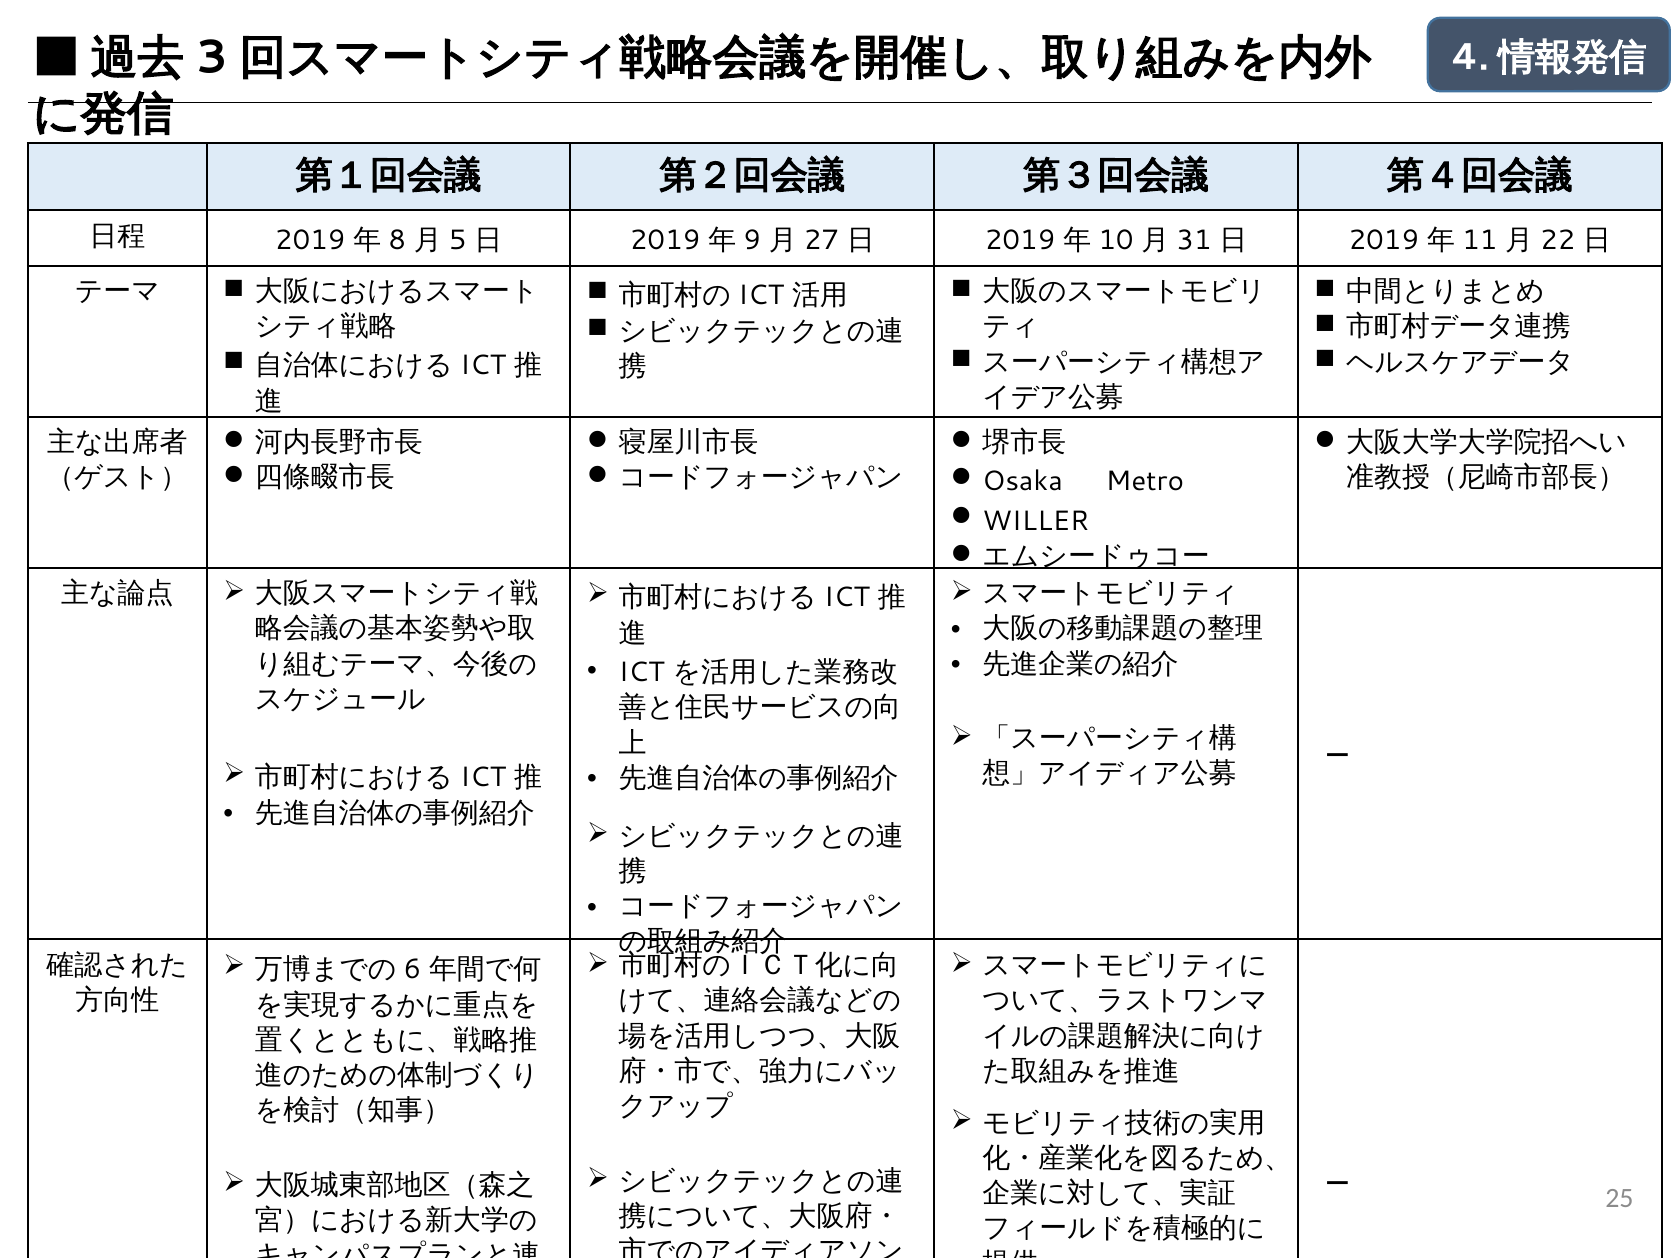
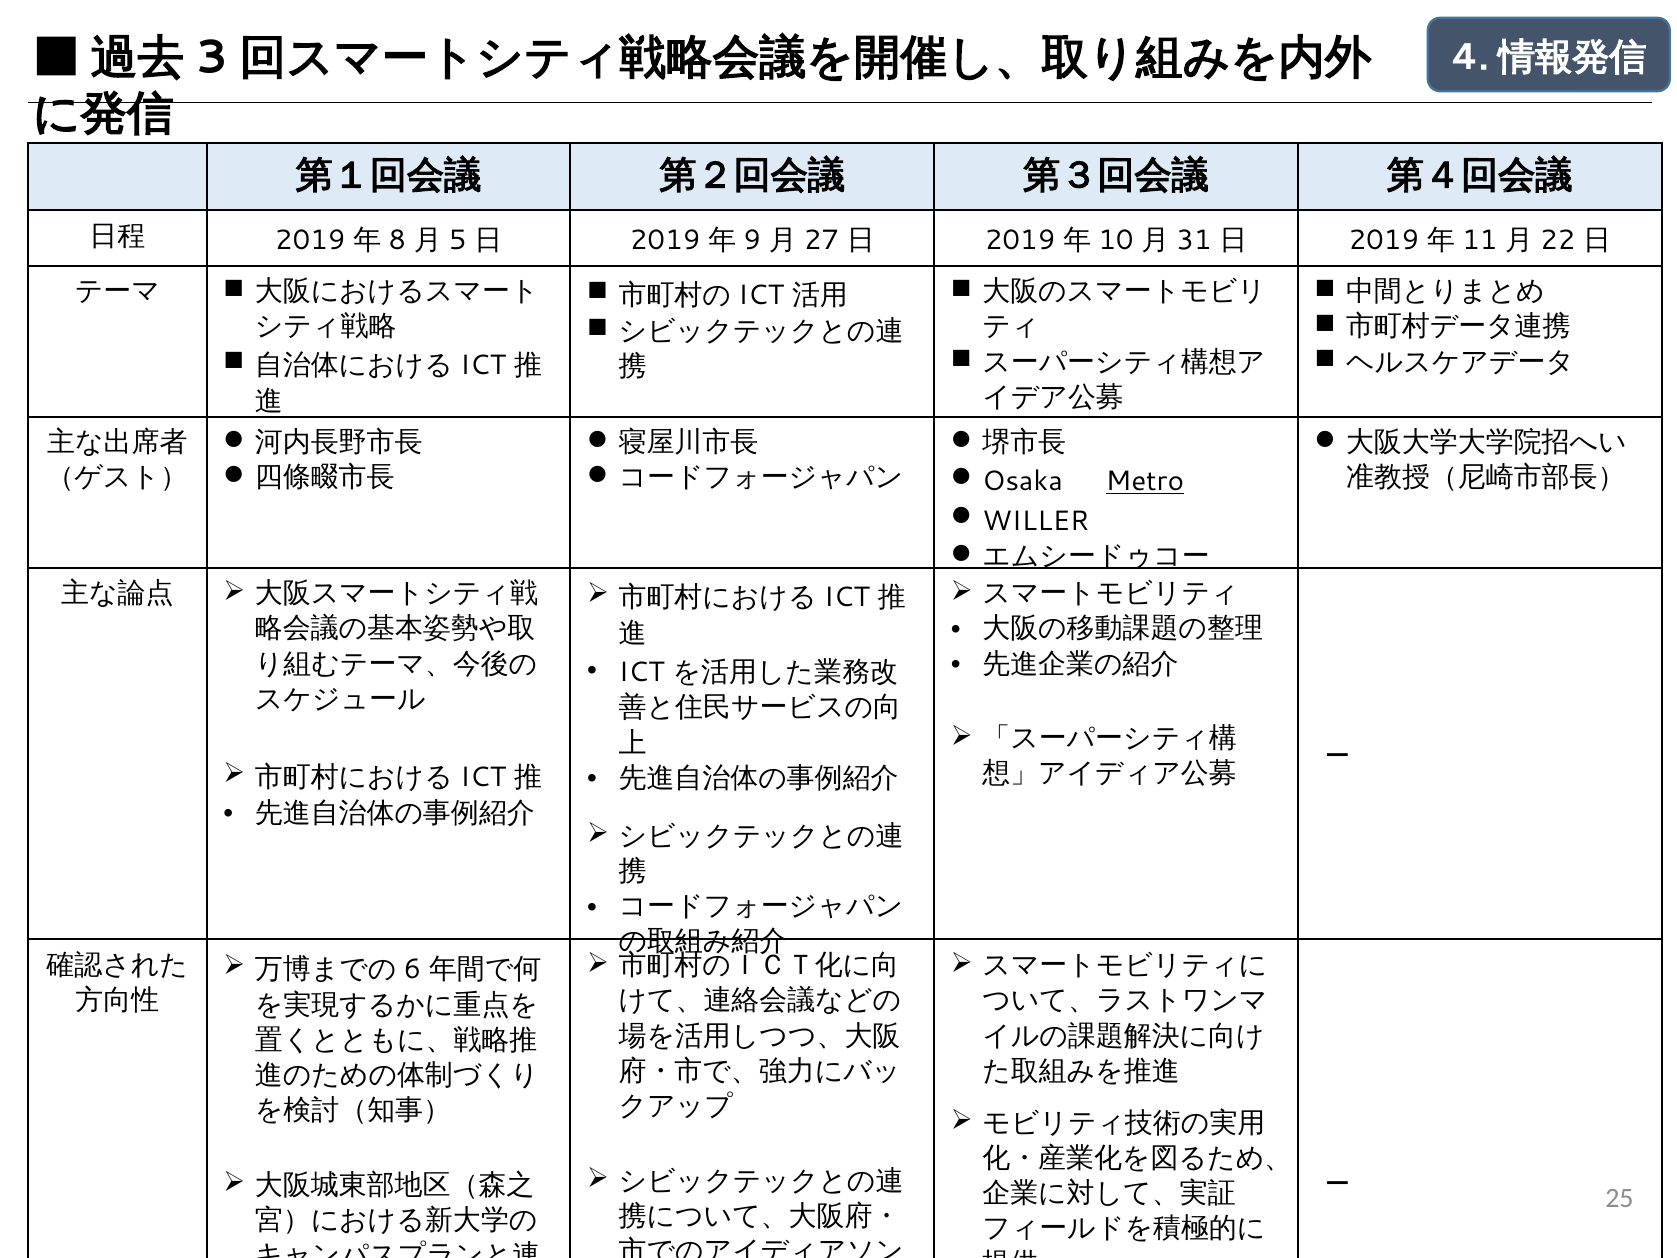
Metro underline: none -> present (1145, 481)
